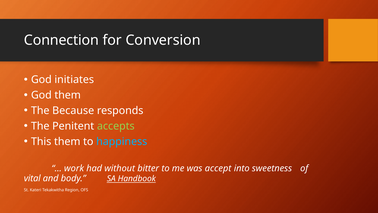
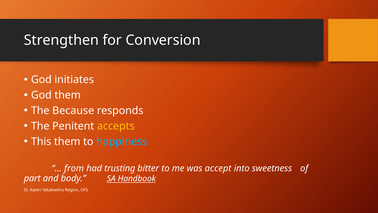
Connection: Connection -> Strengthen (61, 40)
accepts colour: light green -> yellow (116, 126)
work: work -> from (74, 168)
without: without -> trusting (120, 168)
vital: vital -> part (32, 178)
